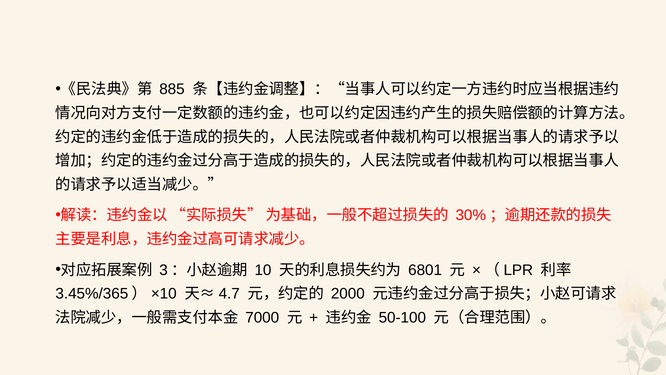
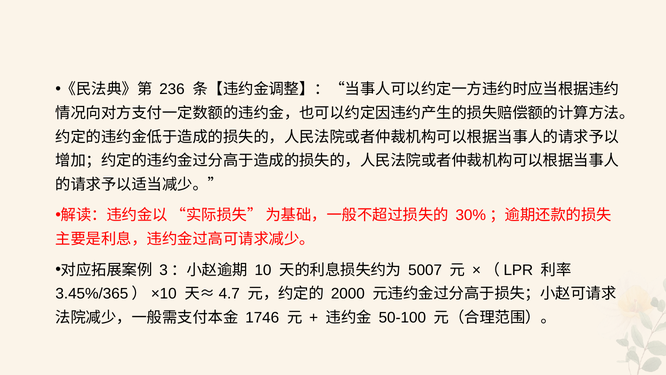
885: 885 -> 236 (172, 89)
6801: 6801 -> 5007 (425, 270)
7000: 7000 -> 1746 (262, 317)
